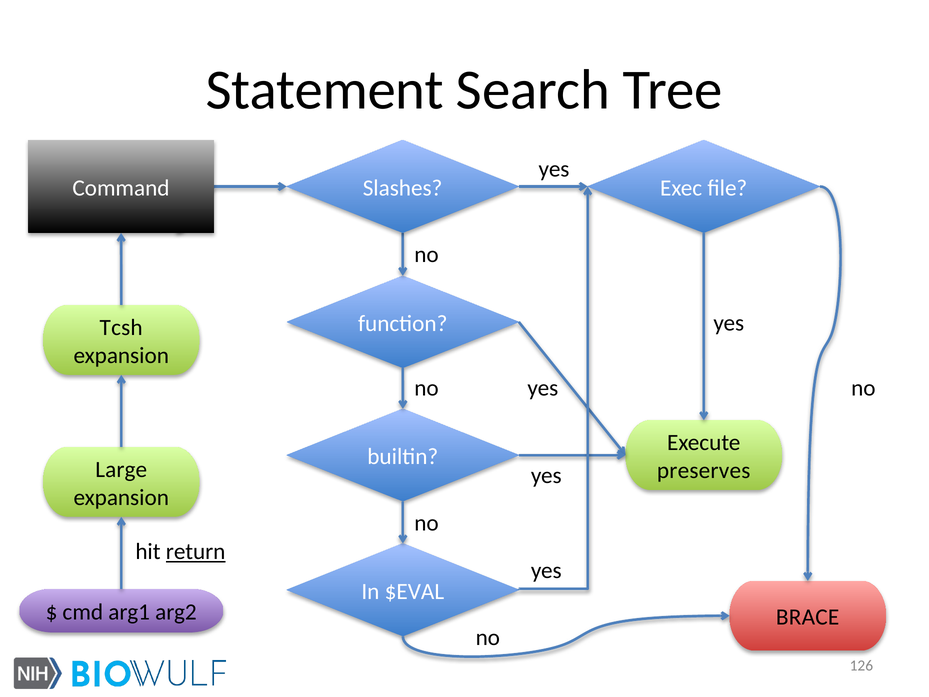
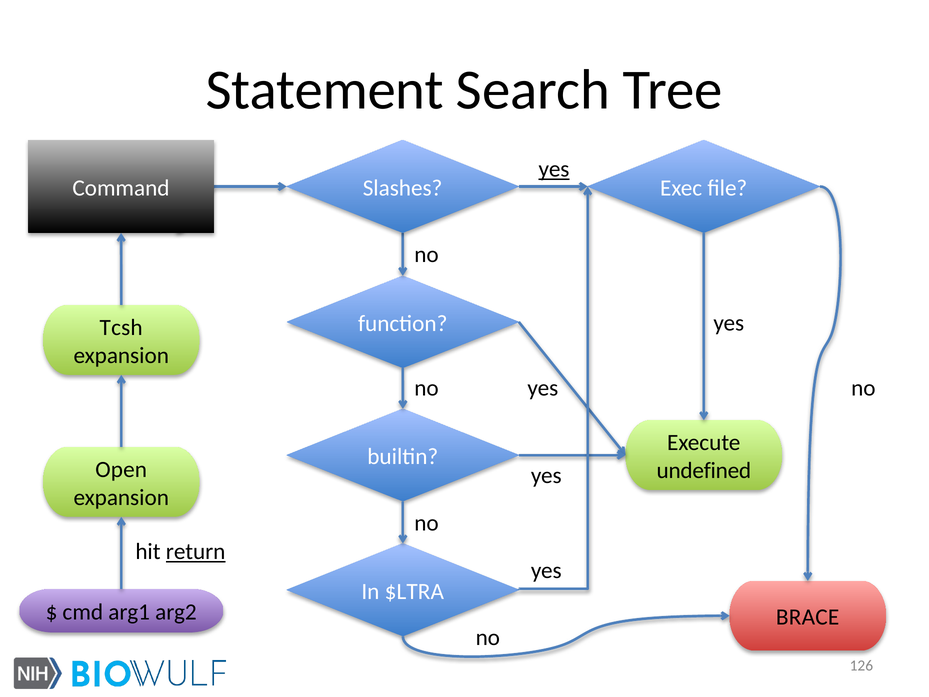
yes underline: none -> present (554, 169)
Large: Large -> Open (121, 469)
preserves: preserves -> undefined (704, 470)
$EVAL: $EVAL -> $LTRA (414, 591)
